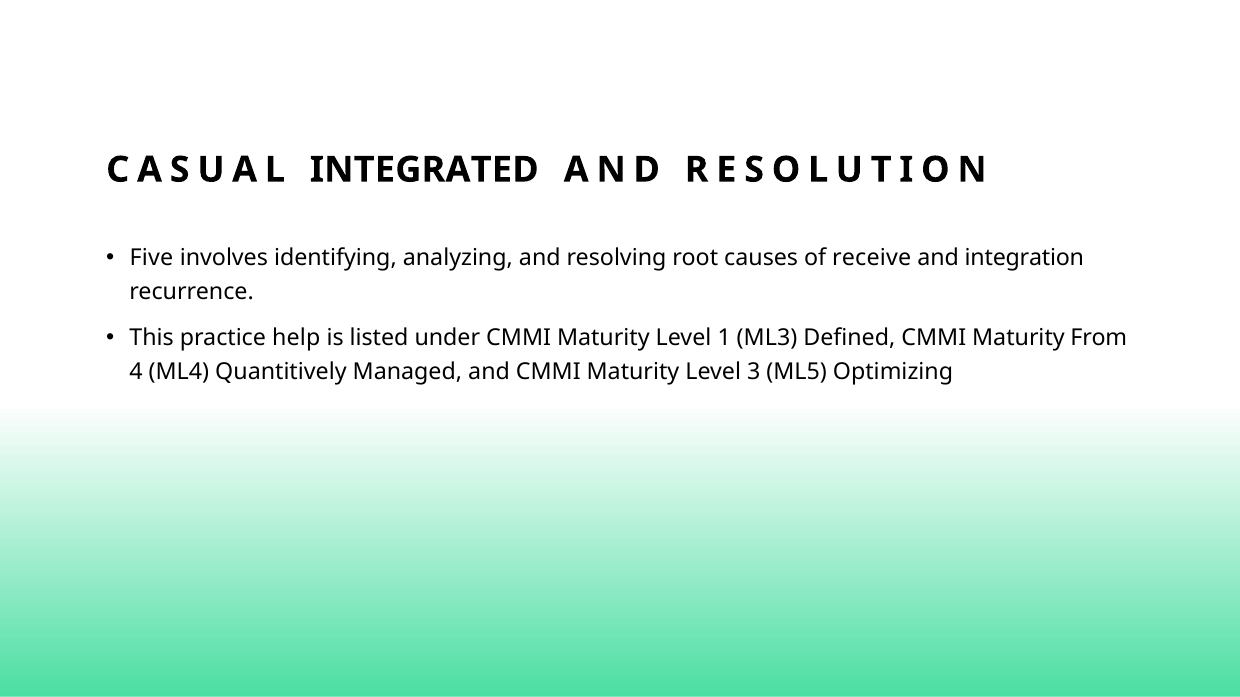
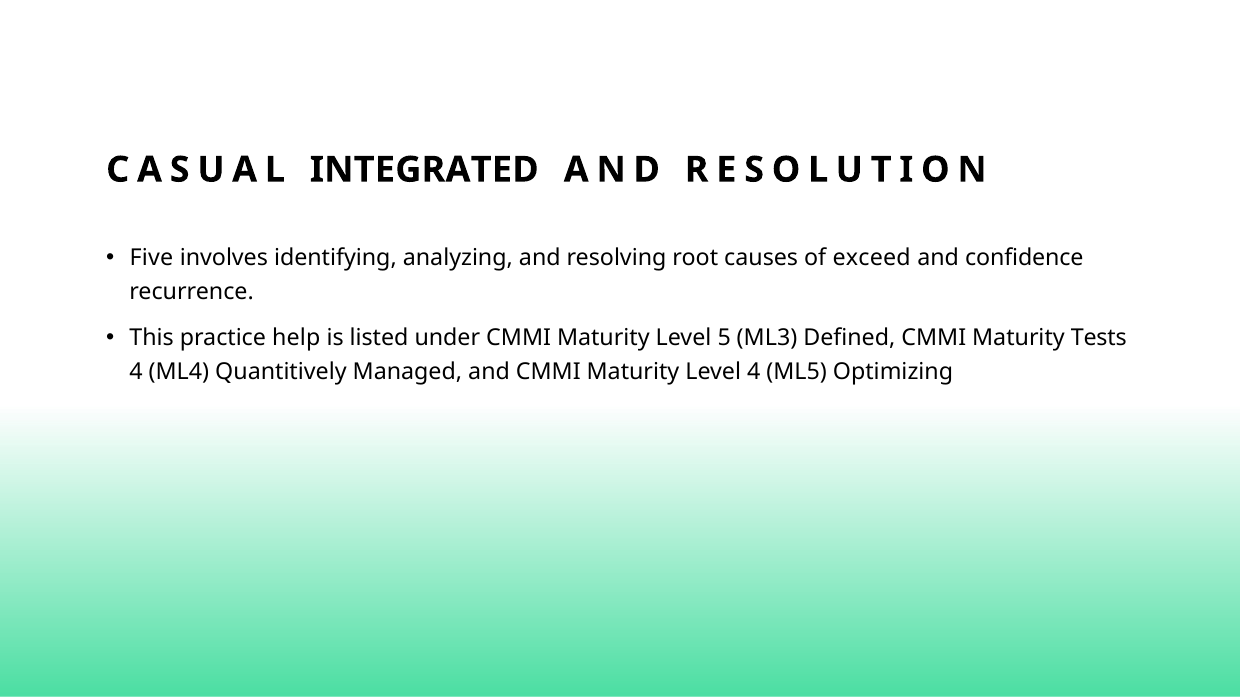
receive: receive -> exceed (872, 258)
integration: integration -> confidence (1024, 258)
1: 1 -> 5 (724, 338)
From: From -> Tests (1099, 338)
Level 3: 3 -> 4 (754, 372)
